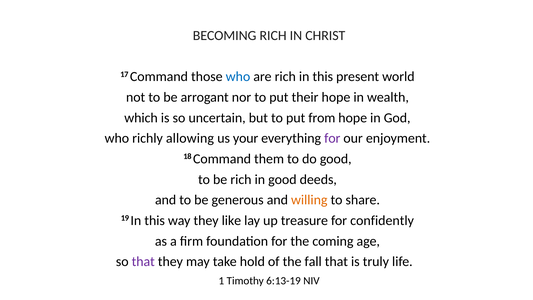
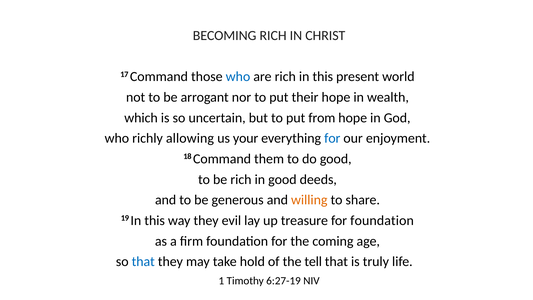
for colour: purple -> blue (332, 138)
like: like -> evil (231, 220)
for confidently: confidently -> foundation (382, 220)
that colour: purple -> blue (143, 262)
fall: fall -> tell (313, 262)
6:13-19: 6:13-19 -> 6:27-19 (284, 281)
